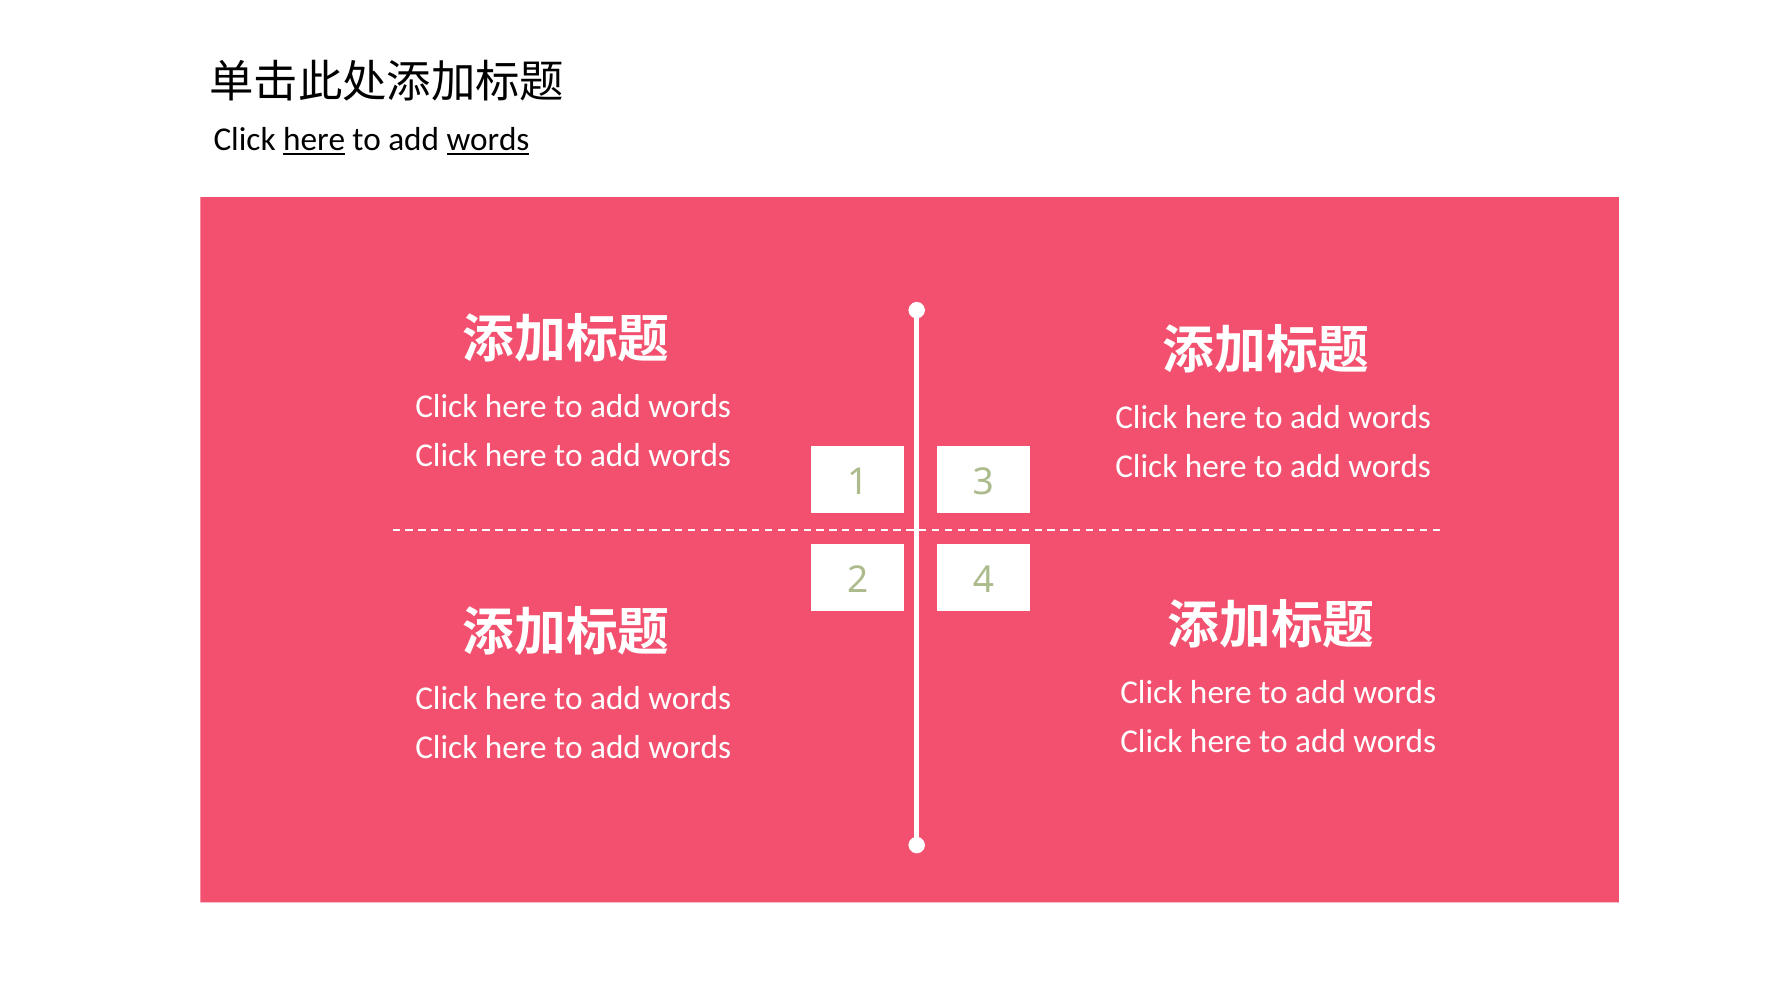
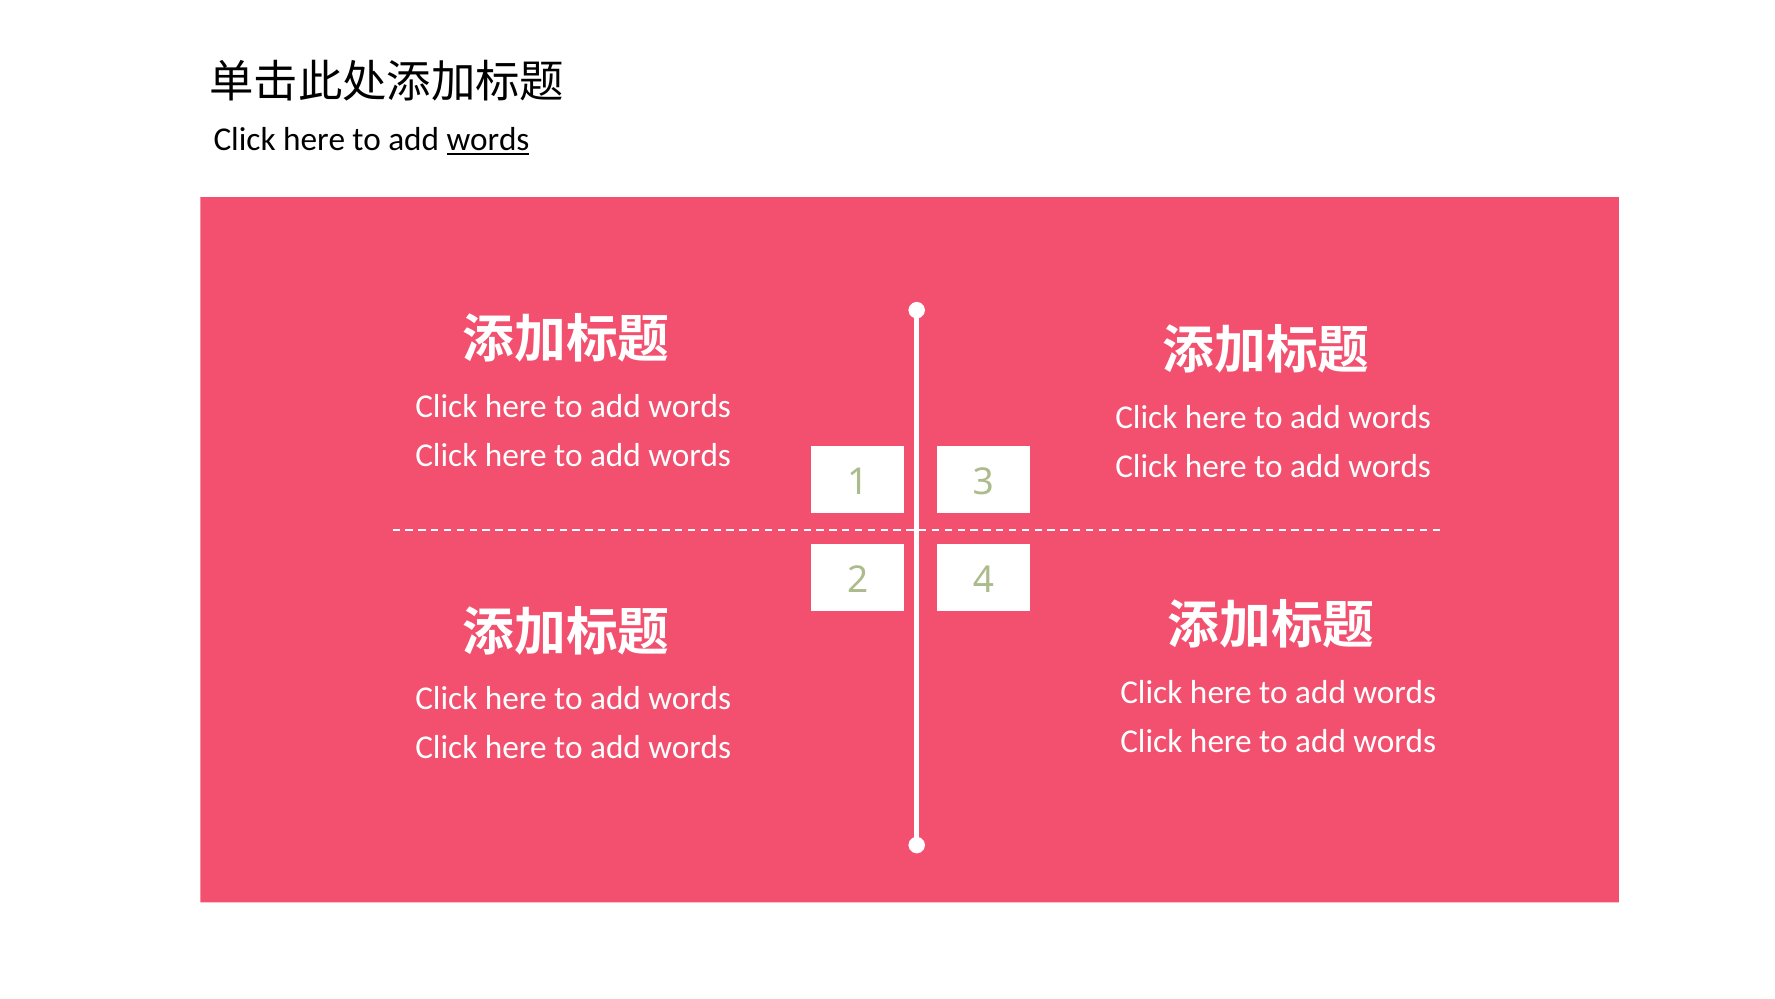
here underline: present -> none (314, 140)
